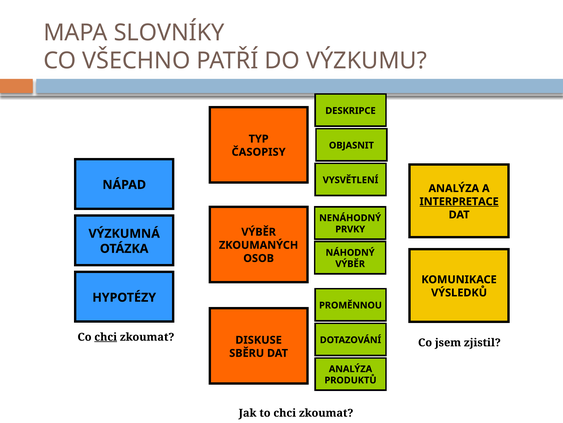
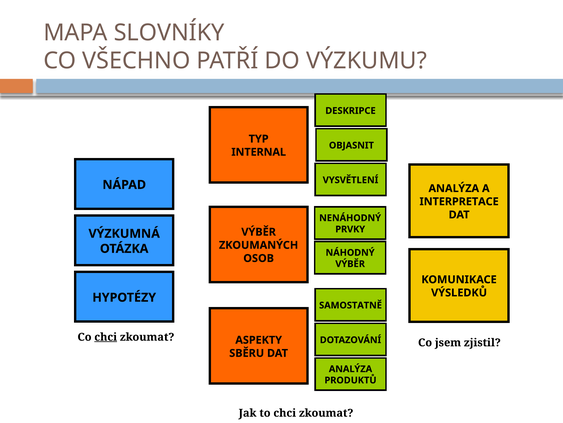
ČASOPISY: ČASOPISY -> INTERNAL (259, 152)
INTERPRETACE underline: present -> none (459, 201)
PROMĚNNOU: PROMĚNNOU -> SAMOSTATNĚ (351, 305)
DISKUSE: DISKUSE -> ASPEKTY (259, 339)
